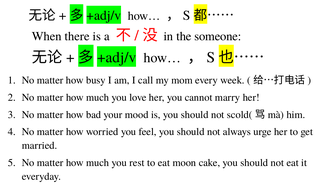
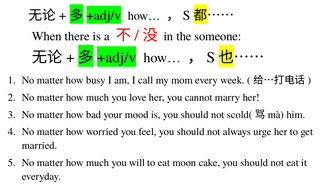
rest: rest -> will (137, 162)
